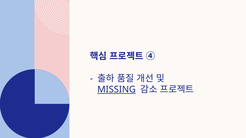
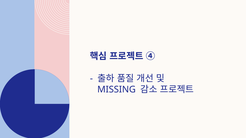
MISSING underline: present -> none (117, 90)
